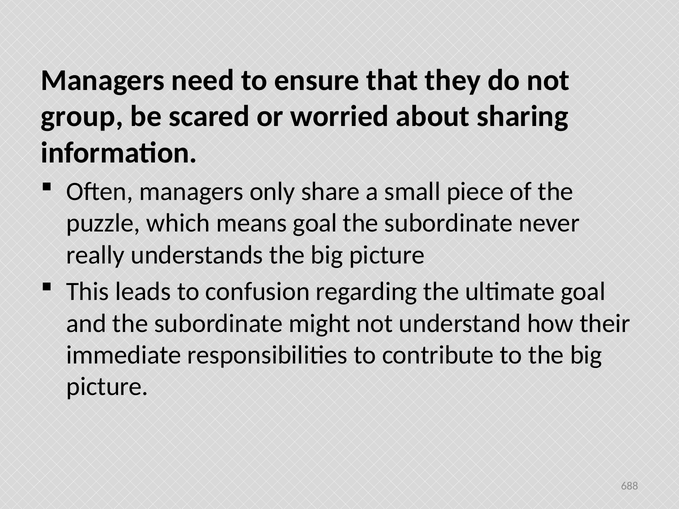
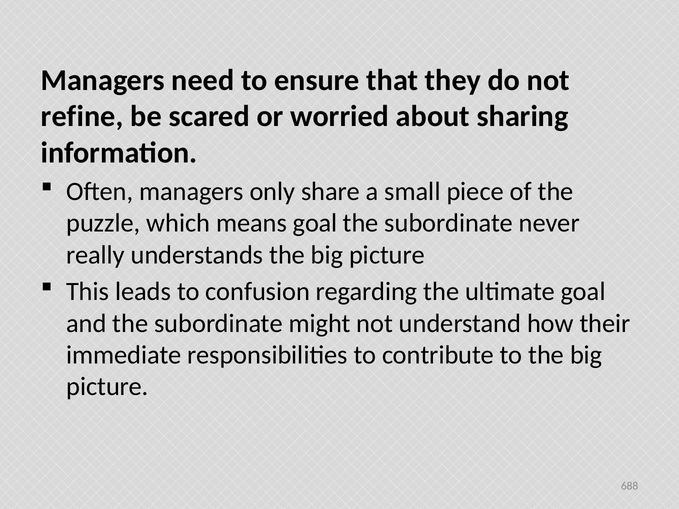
group: group -> refine (82, 116)
